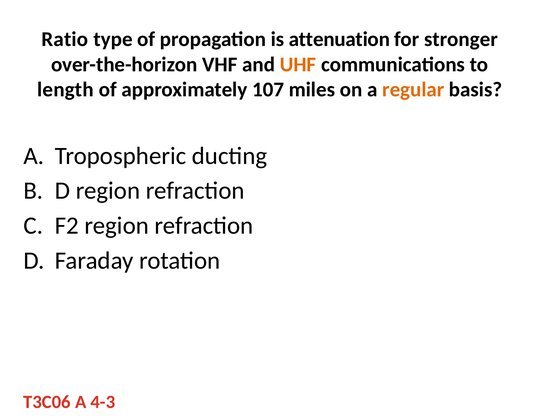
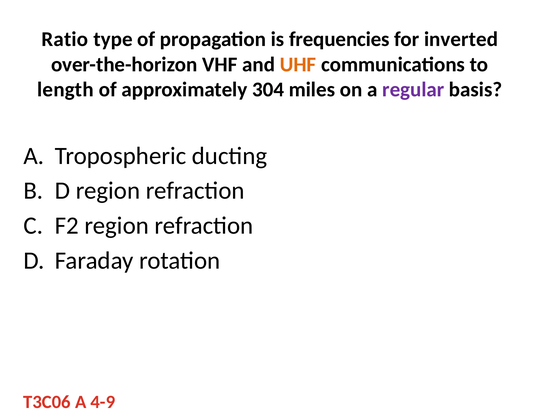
attenuation: attenuation -> frequencies (339, 39)
stronger: stronger -> inverted (461, 39)
107: 107 -> 304 (268, 90)
regular colour: orange -> purple (413, 90)
4-3: 4-3 -> 4-9 (103, 402)
